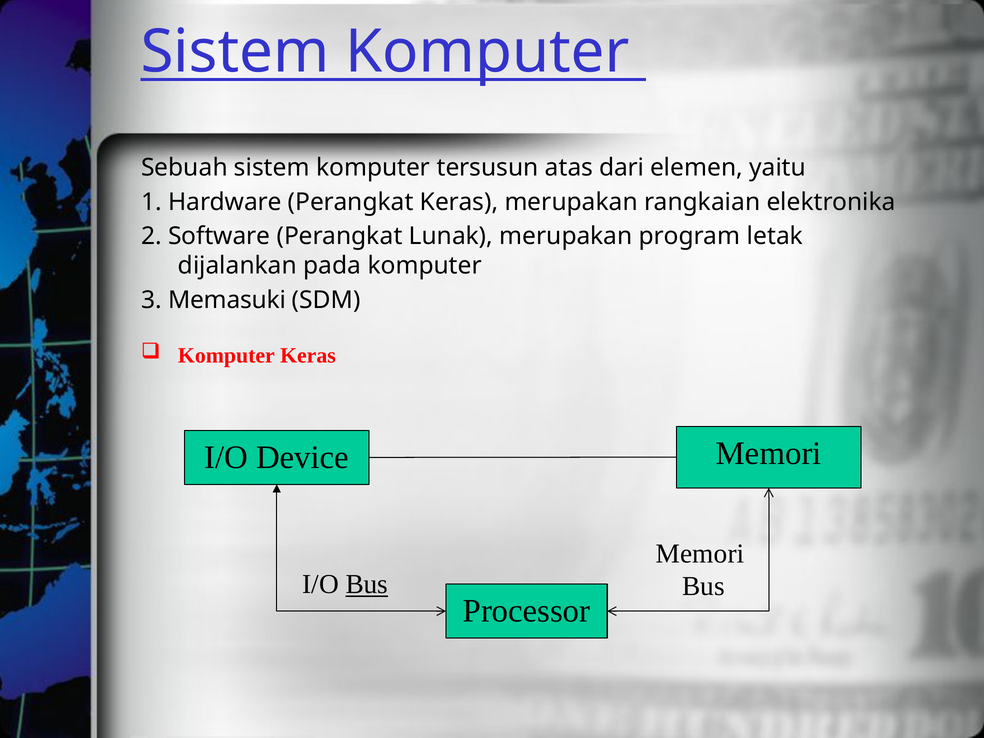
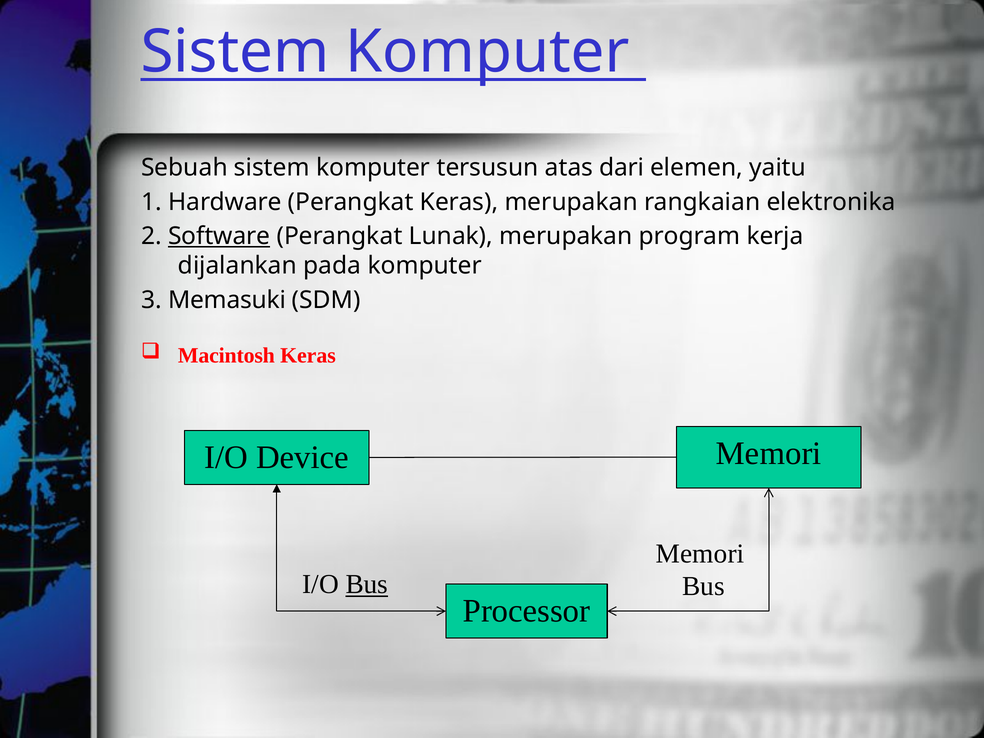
Software underline: none -> present (219, 236)
letak: letak -> kerja (775, 236)
Komputer: Komputer -> Macintosh (226, 355)
